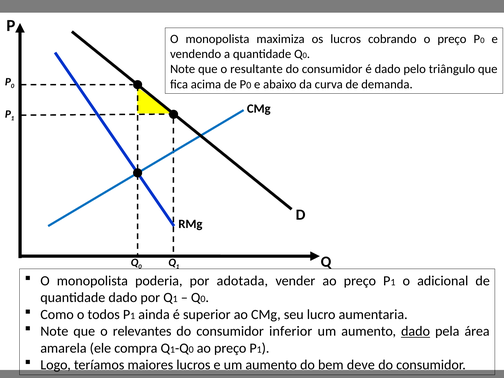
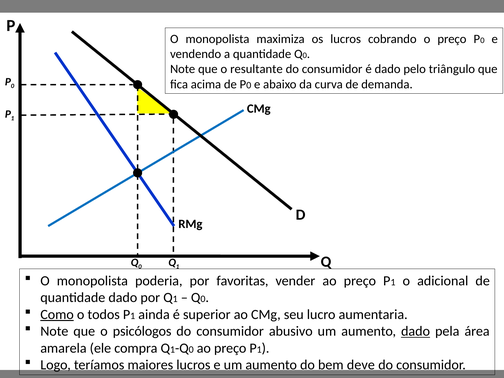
adotada: adotada -> favoritas (242, 281)
Como underline: none -> present (57, 314)
relevantes: relevantes -> psicólogos (142, 331)
inferior: inferior -> abusivo (291, 331)
